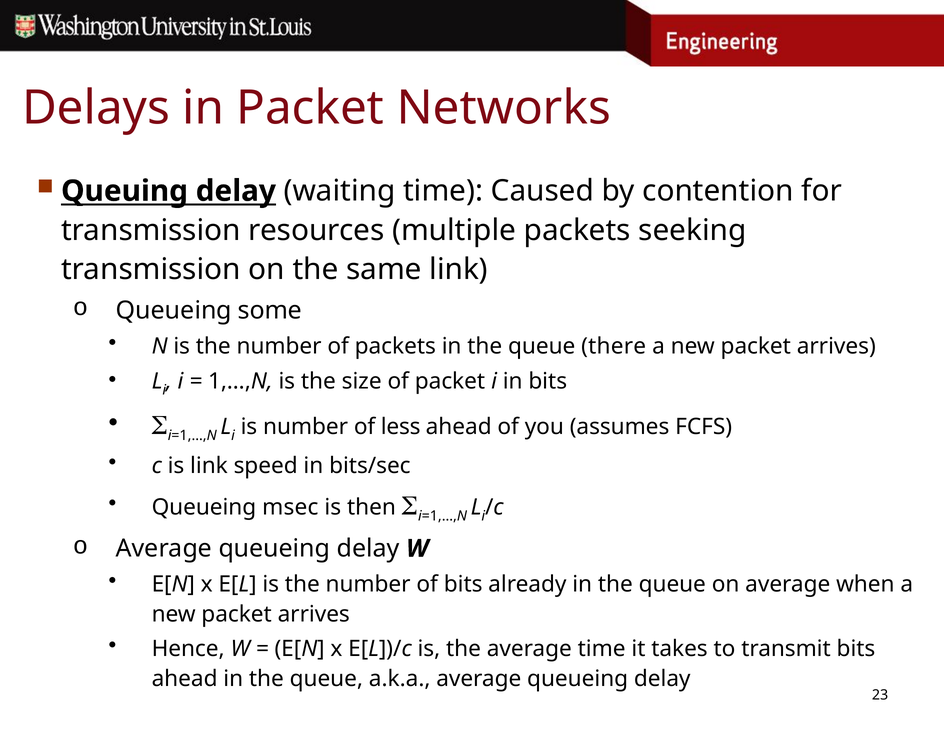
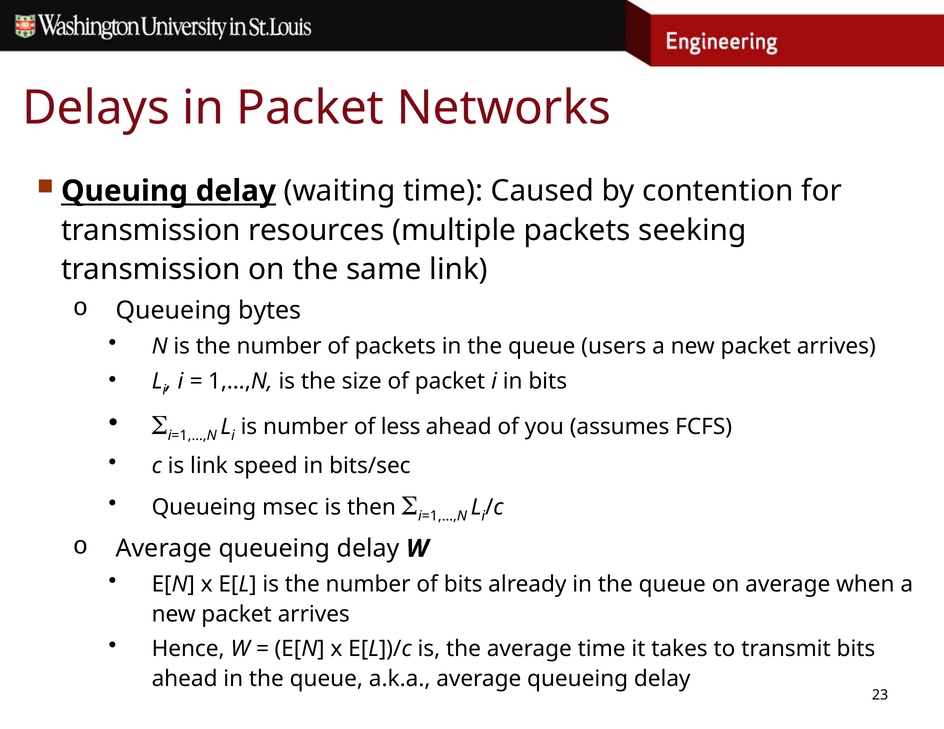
some: some -> bytes (270, 310)
there: there -> users (614, 346)
